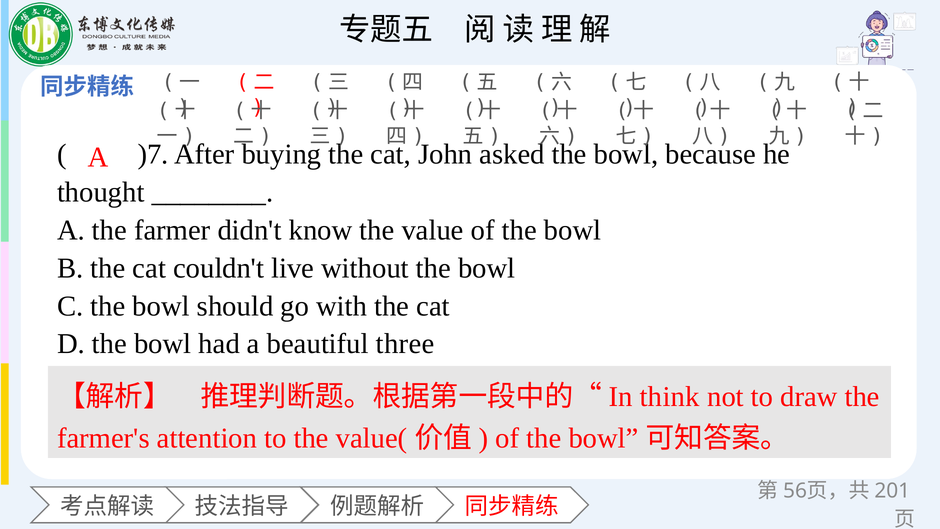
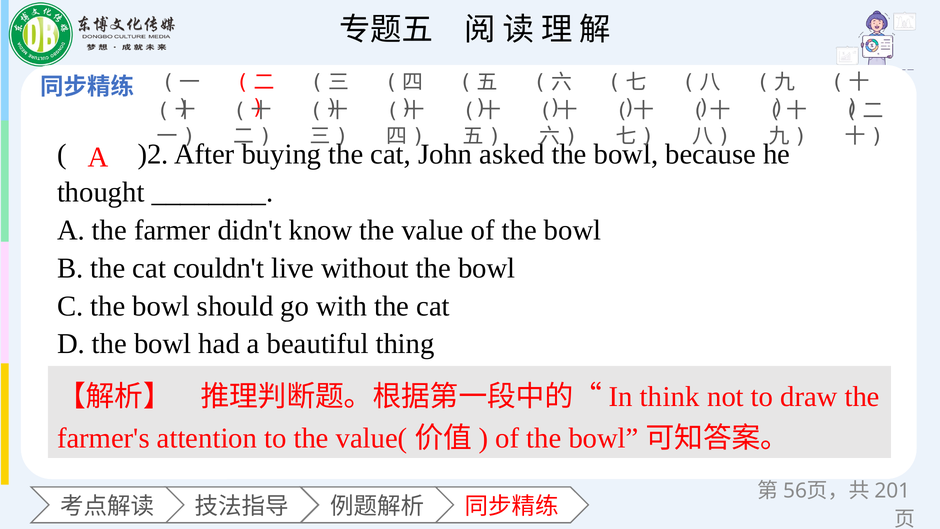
)7: )7 -> )2 (153, 154)
three: three -> thing (405, 344)
